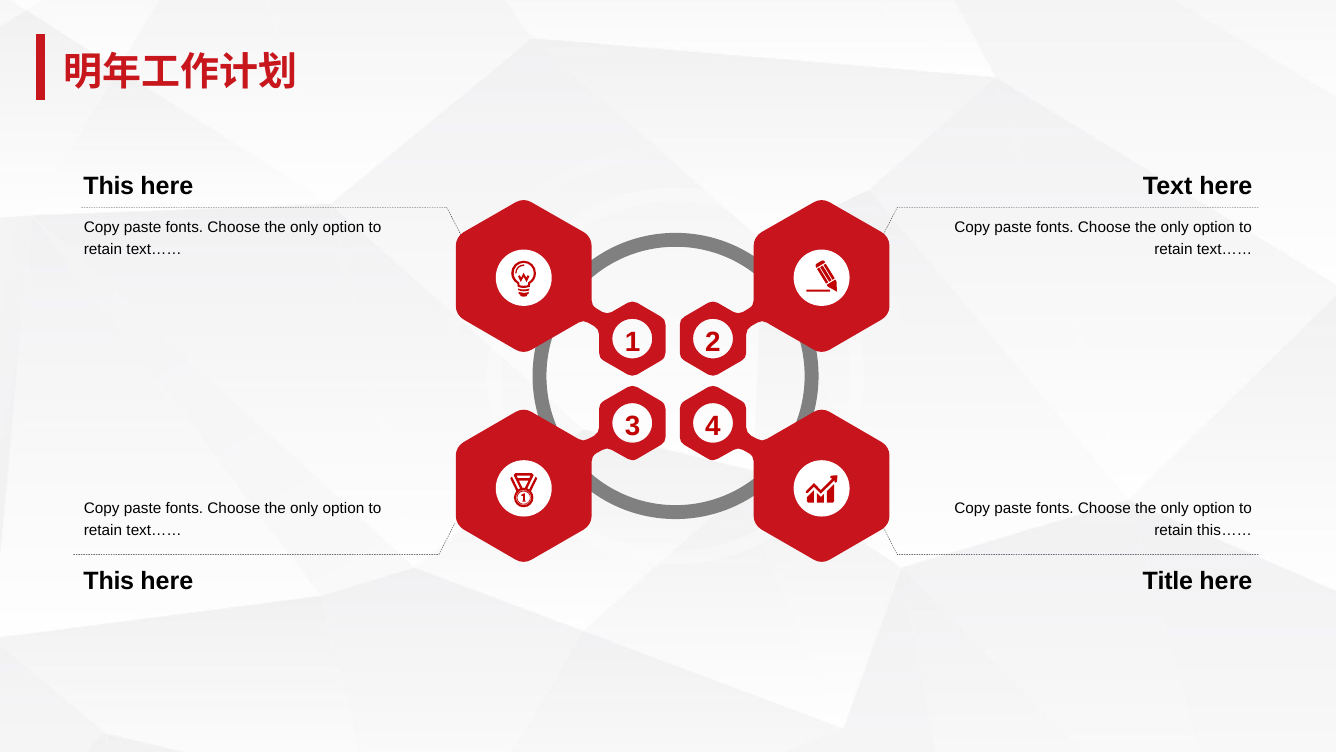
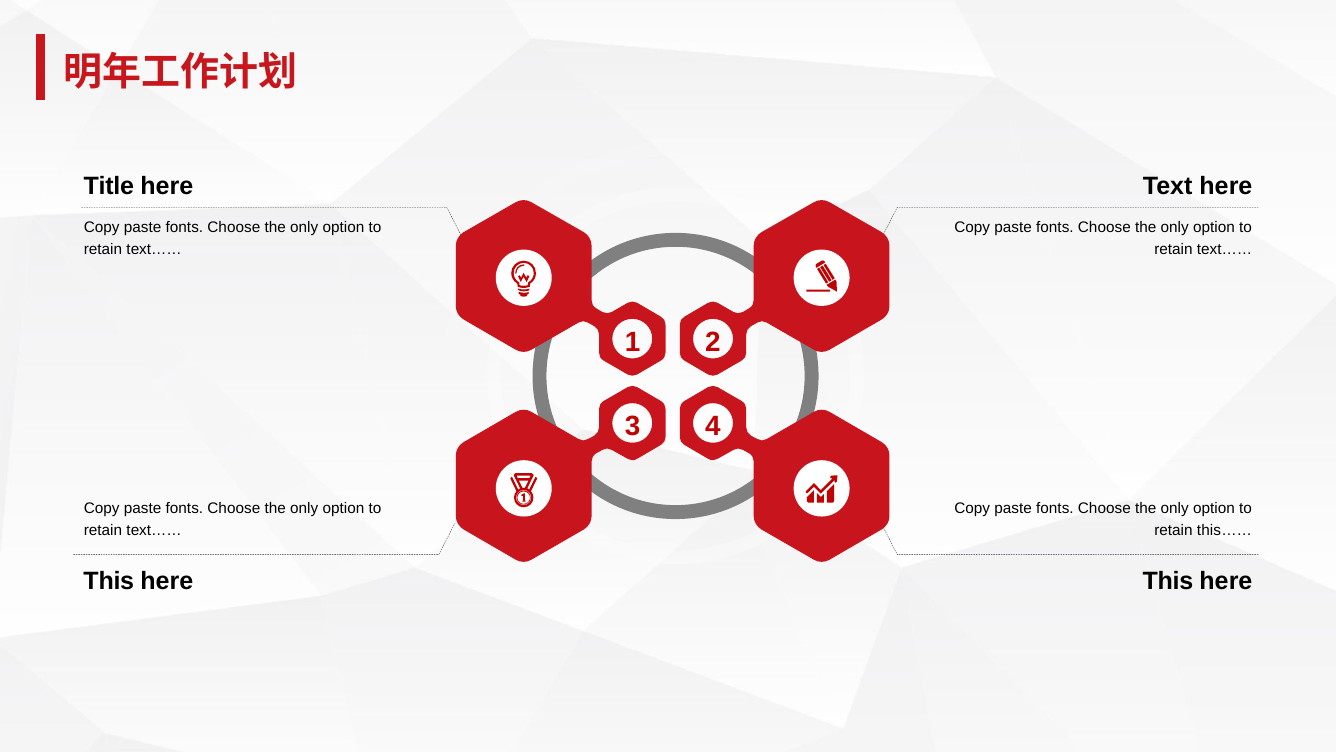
This: This -> Title (109, 186)
Title: Title -> This (1168, 581)
